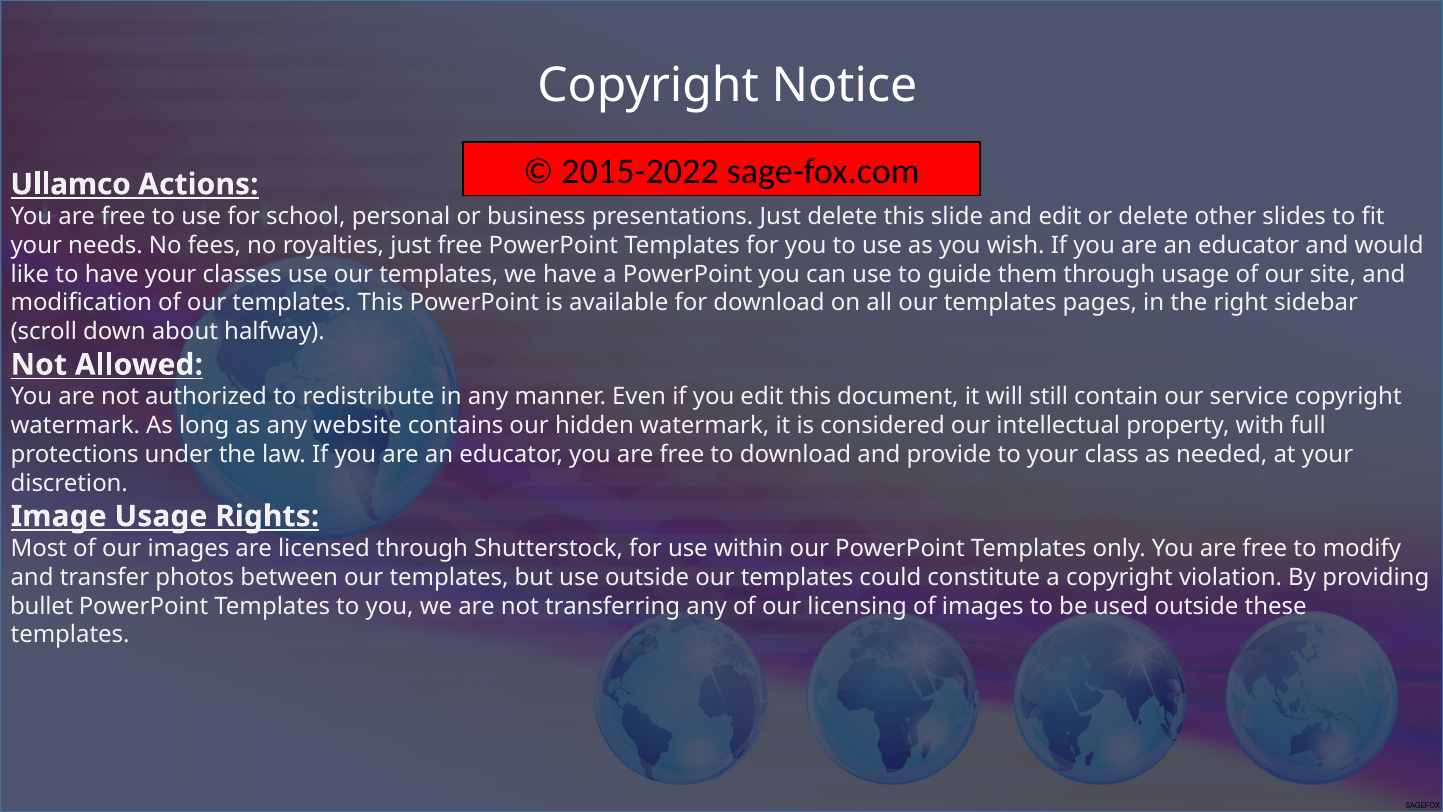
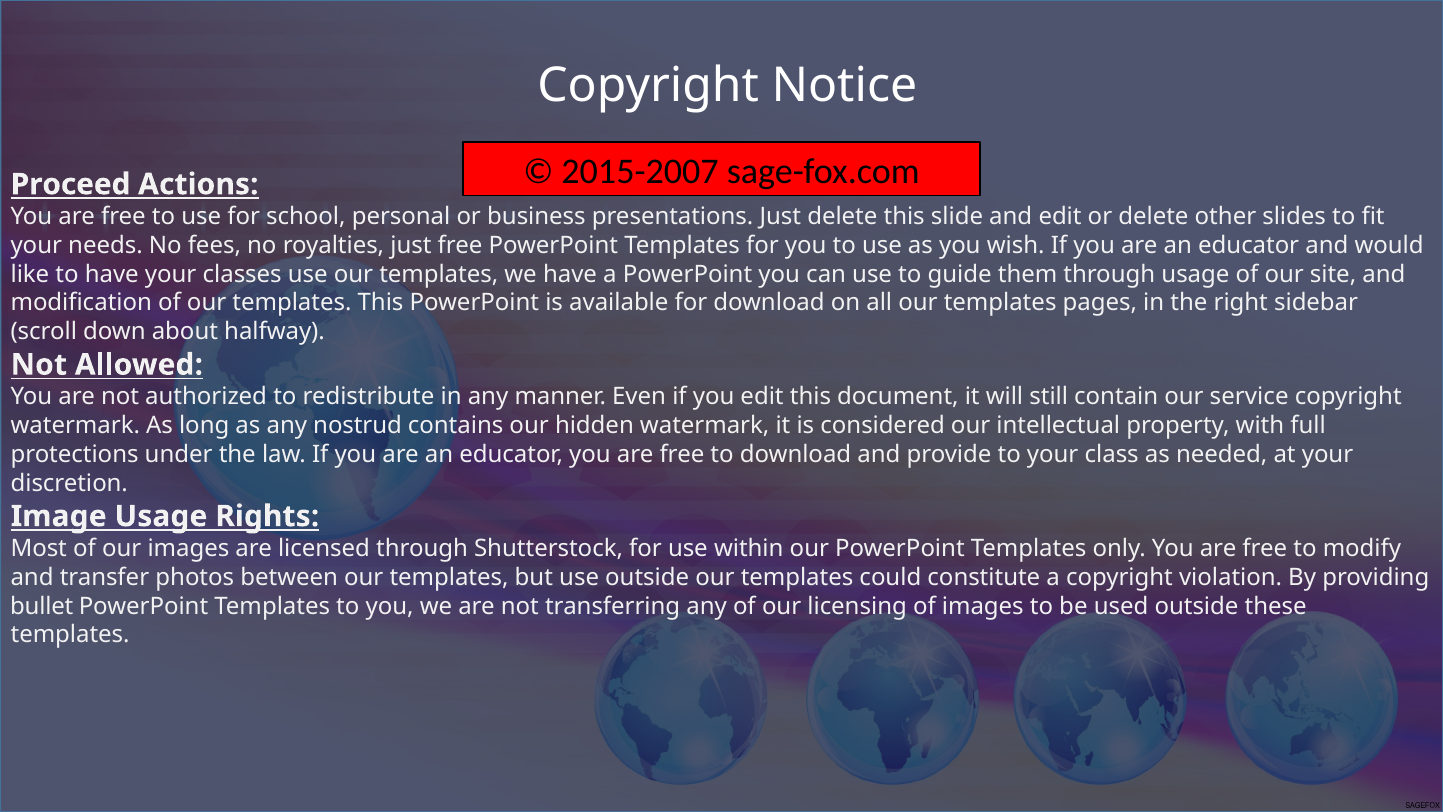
2015-2022: 2015-2022 -> 2015-2007 (640, 171)
Ullamco: Ullamco -> Proceed (71, 184)
website: website -> nostrud (358, 426)
